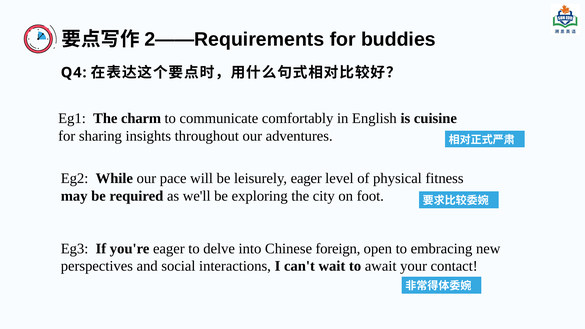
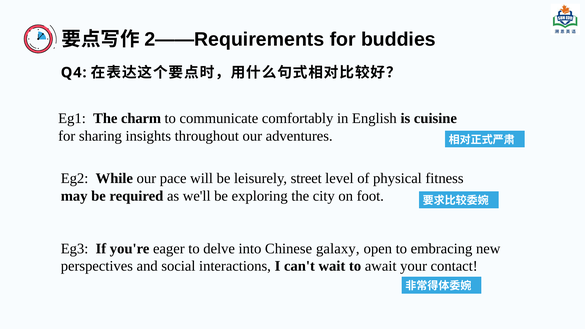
leisurely eager: eager -> street (306, 178)
foreign: foreign -> galaxy (338, 249)
